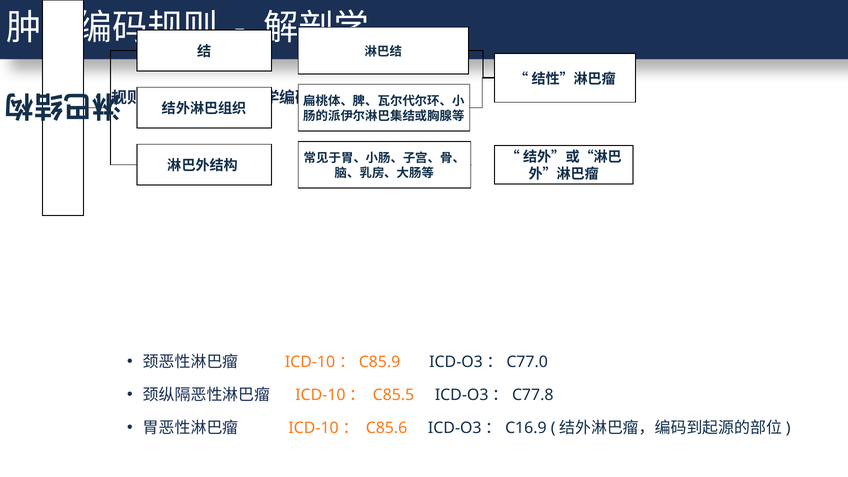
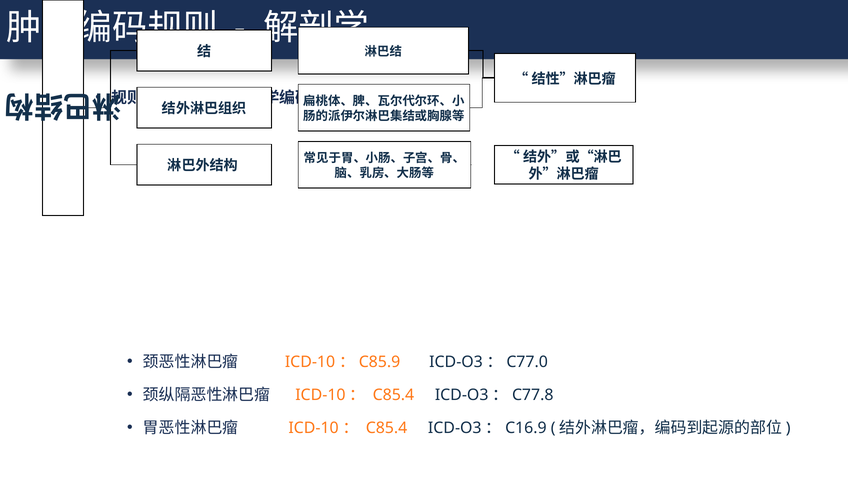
C85.5: C85.5 -> C85.4 (393, 395)
C85.6: C85.6 -> C85.4 (387, 428)
